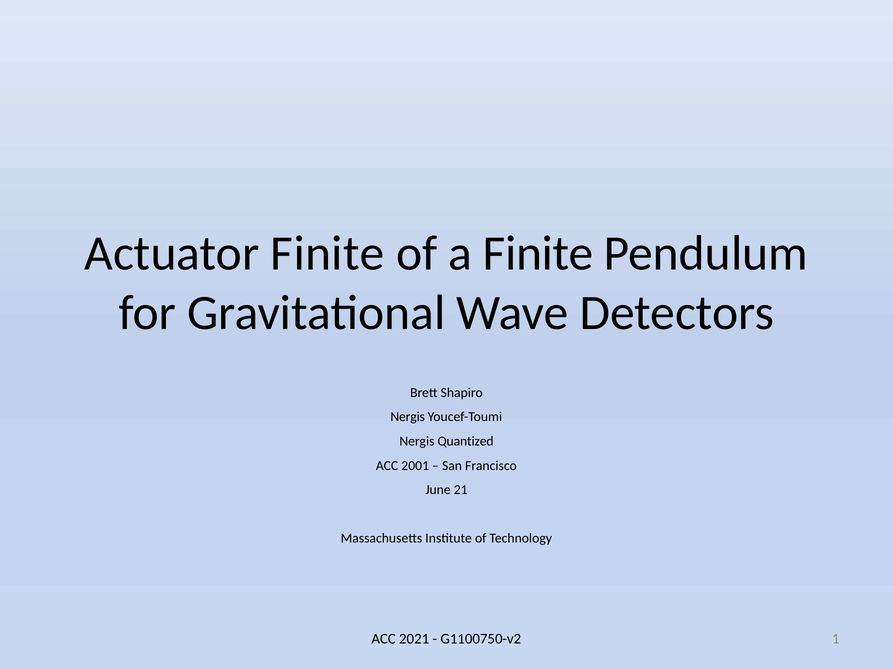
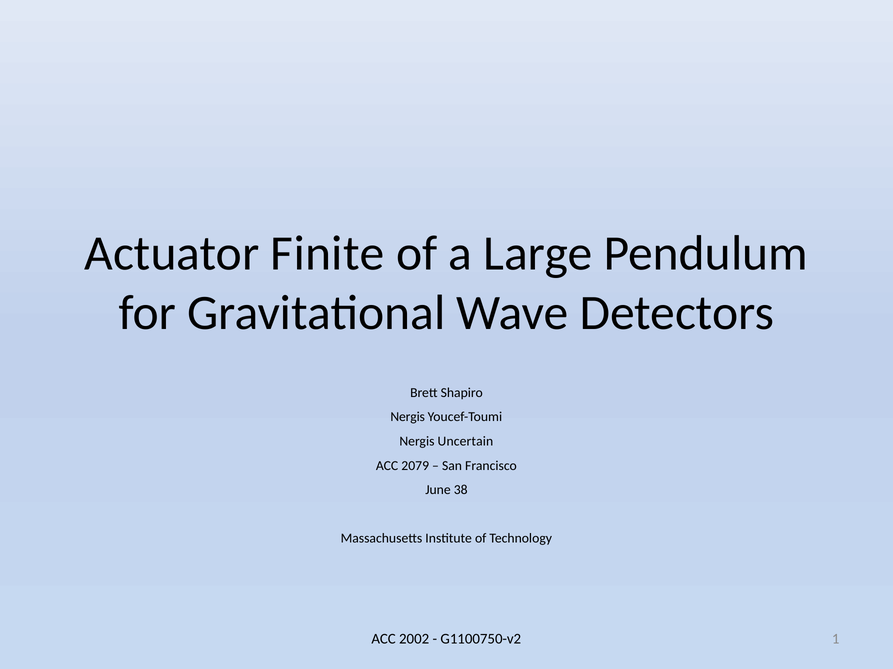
a Finite: Finite -> Large (538, 254)
Quantized: Quantized -> Uncertain (465, 442)
2001: 2001 -> 2079 (415, 466)
21: 21 -> 38 (461, 490)
2021: 2021 -> 2002 (414, 640)
